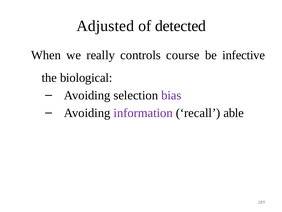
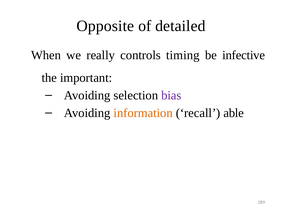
Adjusted: Adjusted -> Opposite (105, 26)
detected: detected -> detailed (180, 26)
course: course -> timing (183, 55)
biological: biological -> important (86, 77)
information colour: purple -> orange (143, 113)
